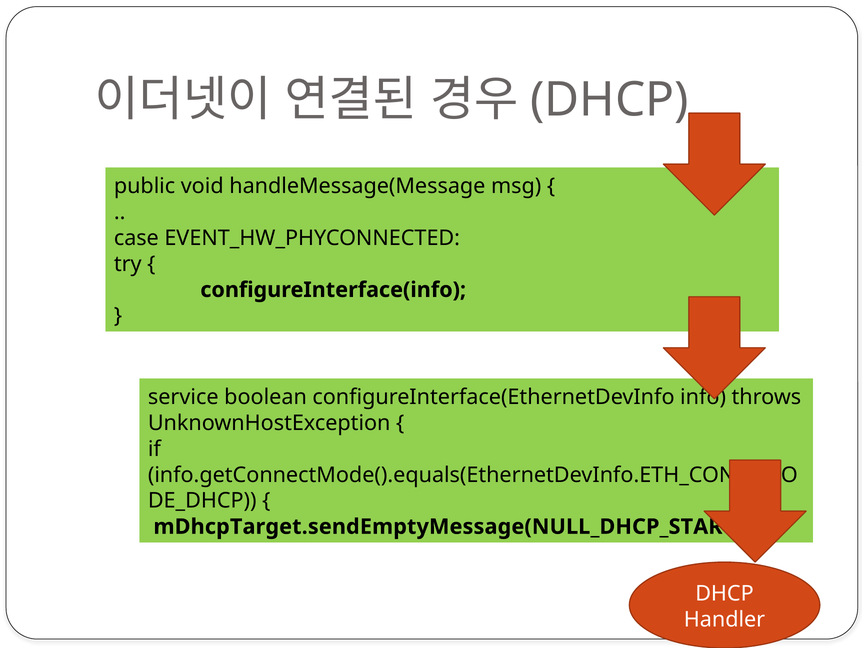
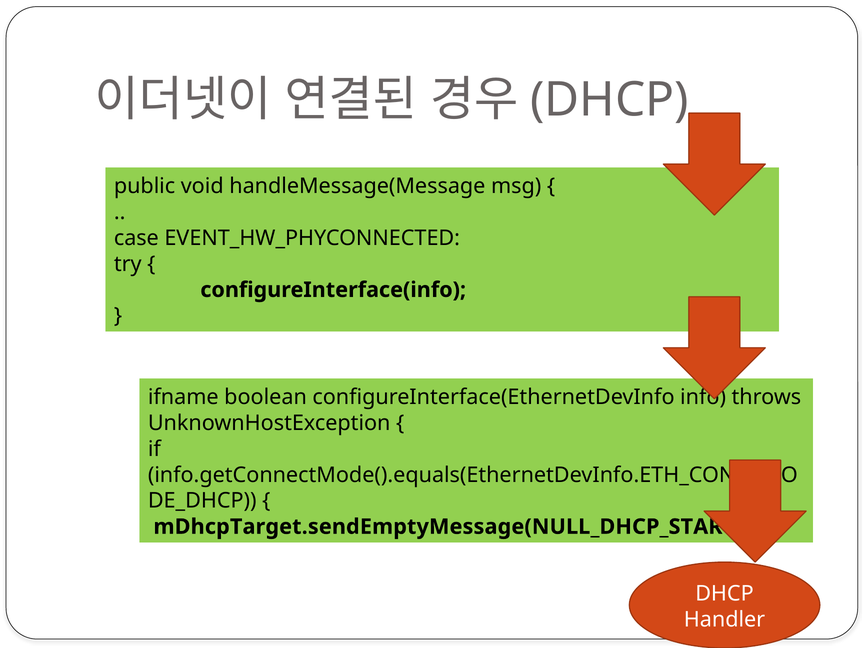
service: service -> ifname (183, 397)
